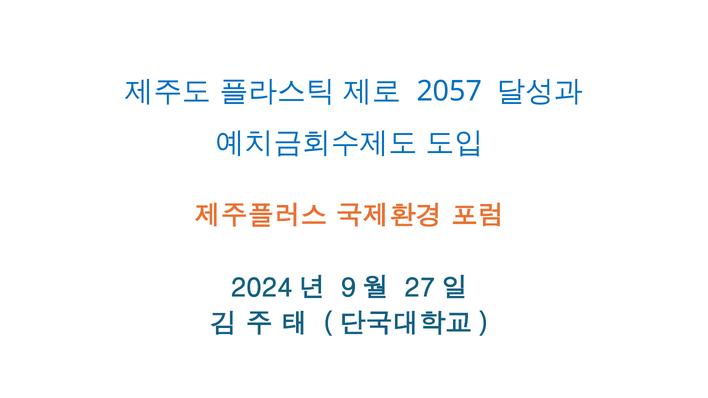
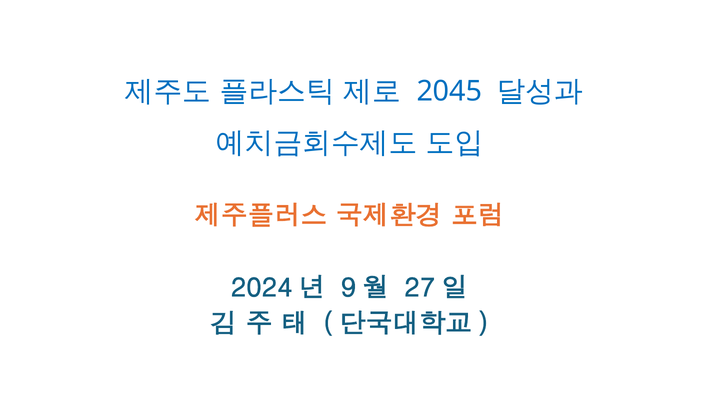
2057: 2057 -> 2045 (449, 91)
